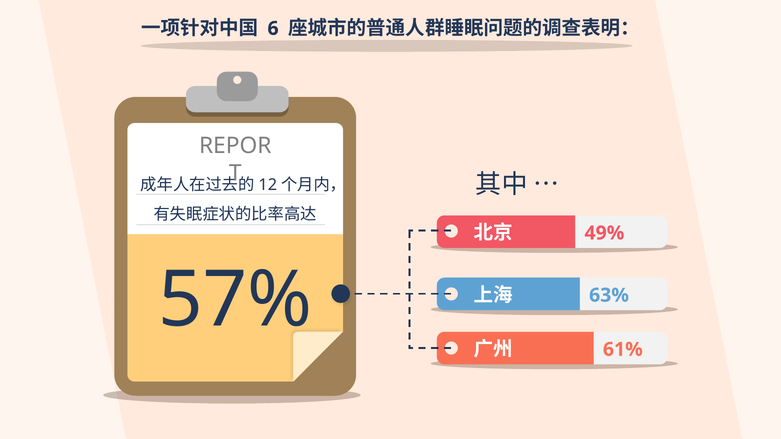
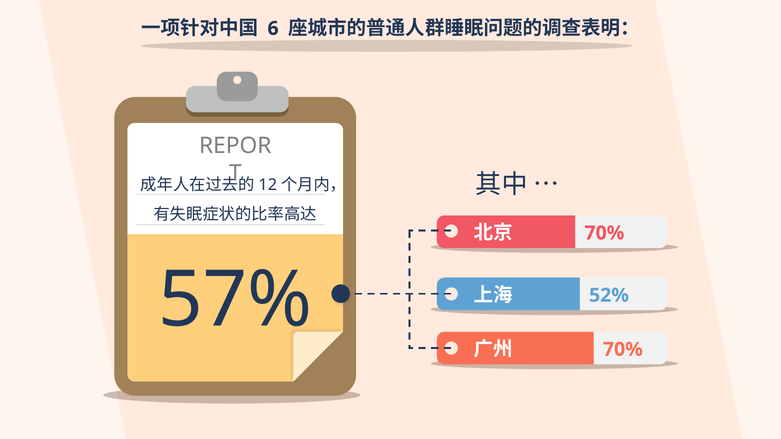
49%: 49% -> 70% (604, 233)
63%: 63% -> 52% (609, 295)
61%: 61% -> 70% (623, 350)
